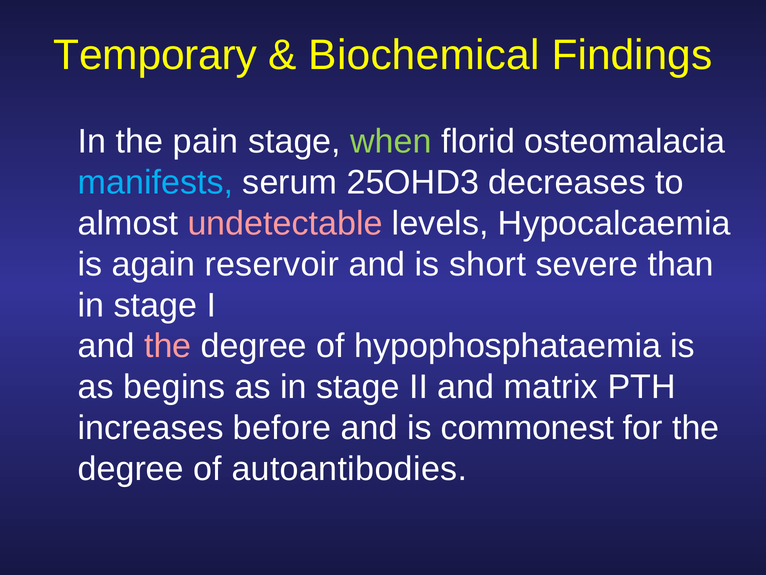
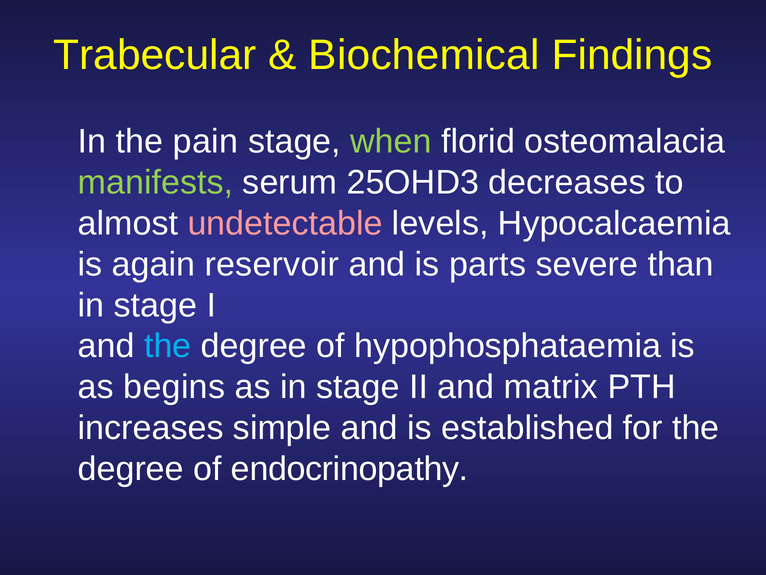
Temporary: Temporary -> Trabecular (155, 55)
manifests colour: light blue -> light green (155, 182)
short: short -> parts (488, 264)
the colour: pink -> light blue (168, 346)
before: before -> simple (282, 428)
commonest: commonest -> established (527, 428)
autoantibodies: autoantibodies -> endocrinopathy (350, 468)
